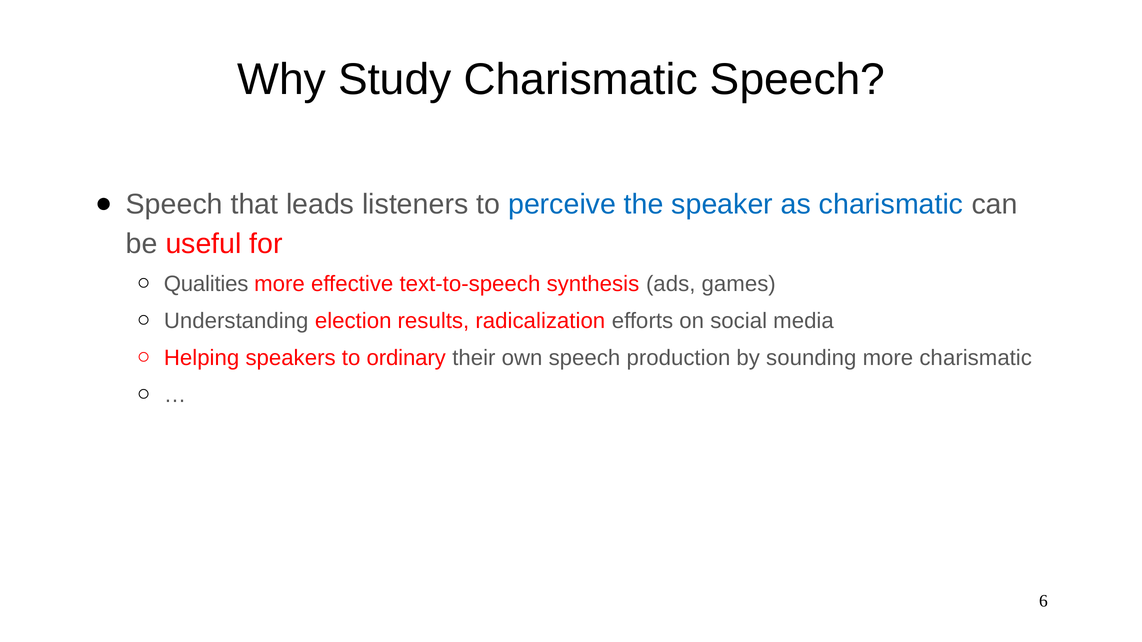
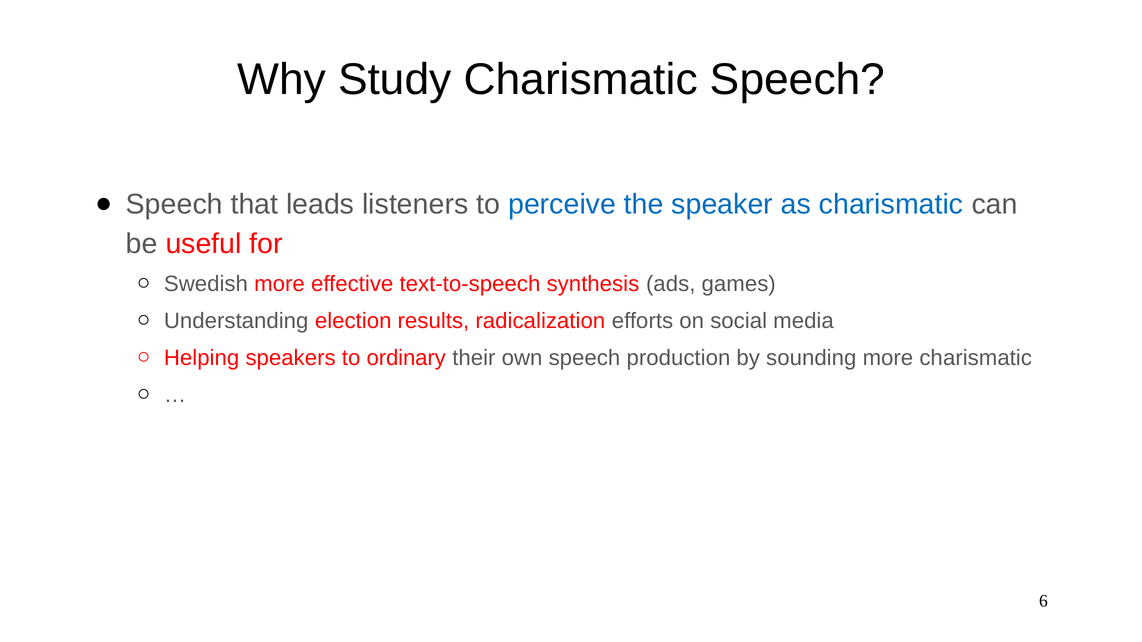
Qualities: Qualities -> Swedish (206, 284)
